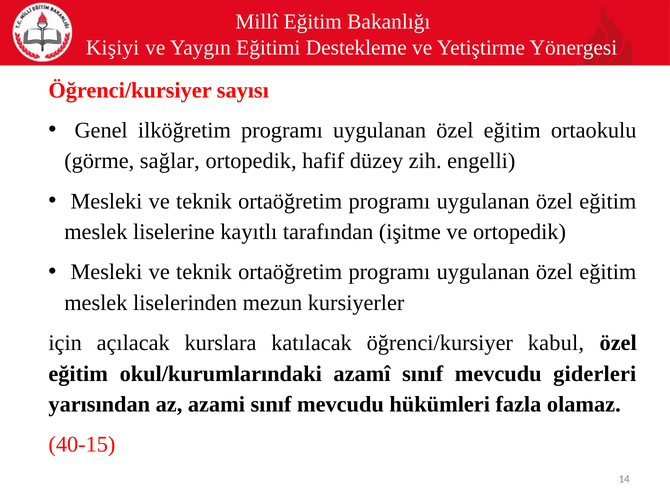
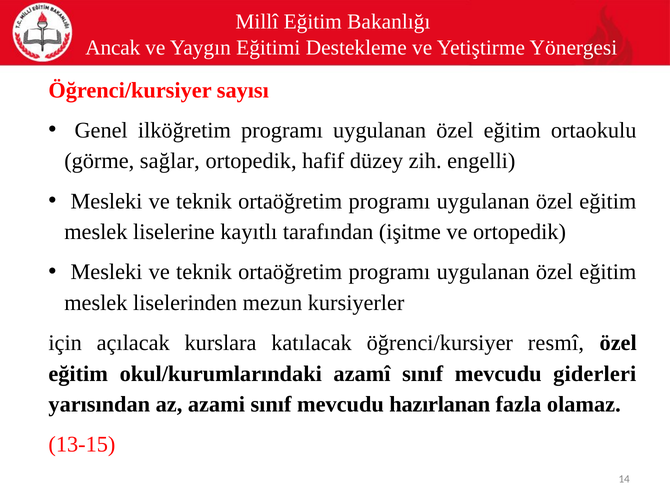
Kişiyi: Kişiyi -> Ancak (113, 48)
kabul: kabul -> resmî (556, 343)
hükümleri: hükümleri -> hazırlanan (440, 405)
40-15: 40-15 -> 13-15 (82, 445)
